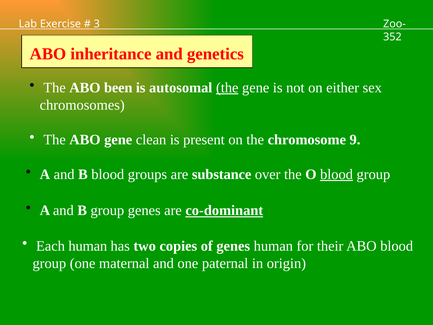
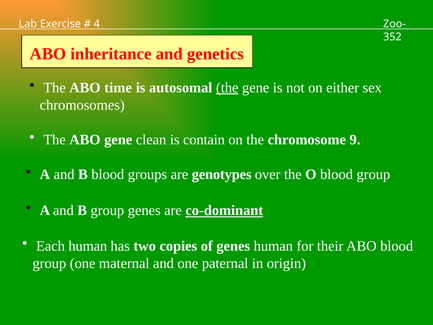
3: 3 -> 4 (97, 24)
been: been -> time (118, 88)
present: present -> contain (204, 140)
substance: substance -> genotypes (222, 174)
blood underline: present -> none (337, 174)
